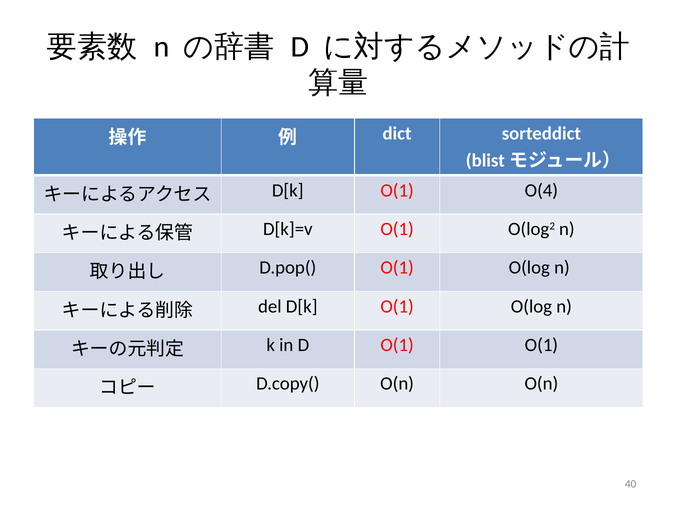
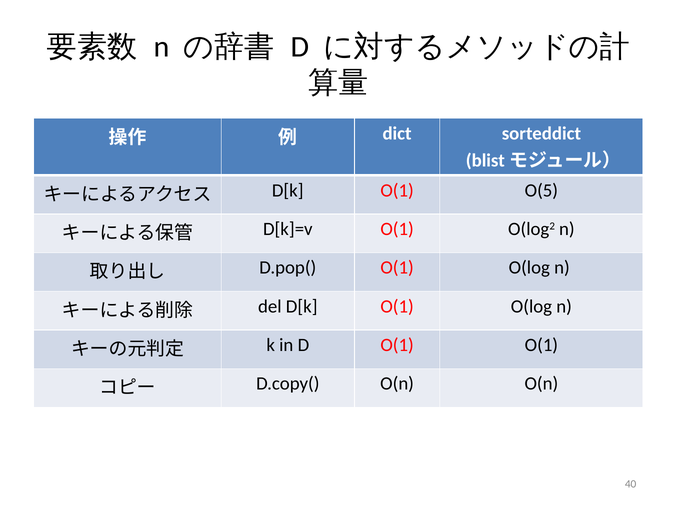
O(4: O(4 -> O(5 (541, 191)
